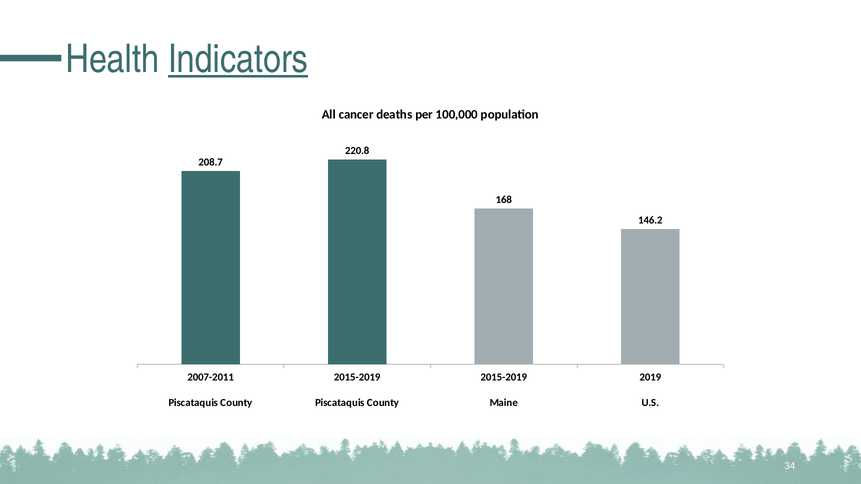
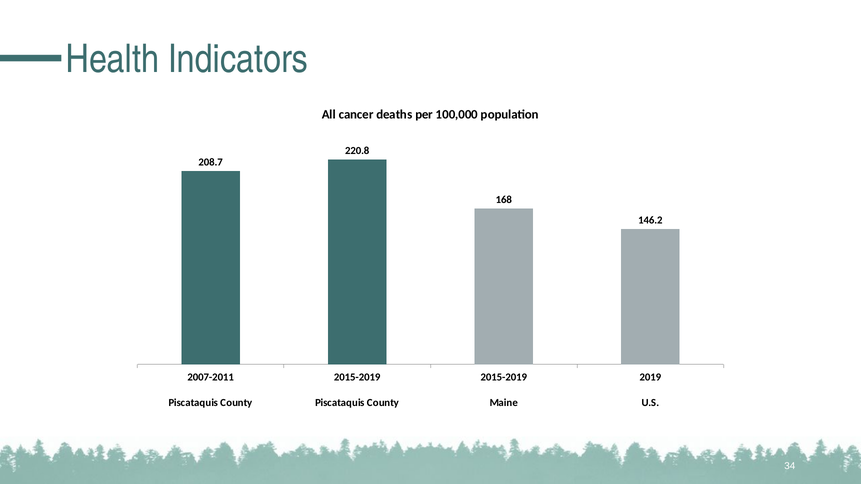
Indicators underline: present -> none (238, 59)
